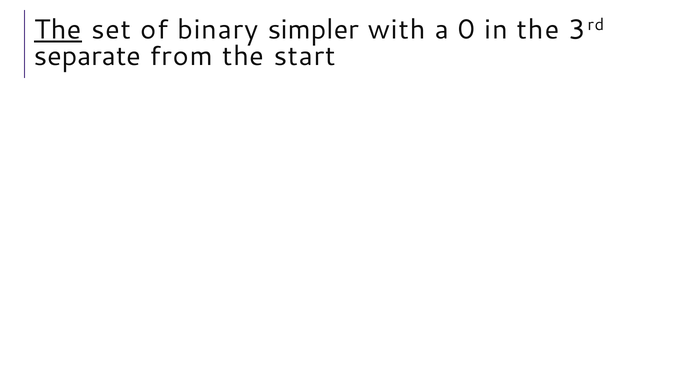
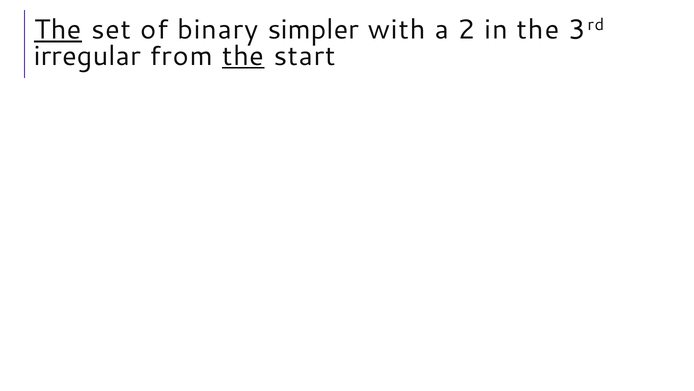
0: 0 -> 2 (467, 30)
separate: separate -> irregular (87, 56)
the underline: none -> present (243, 56)
